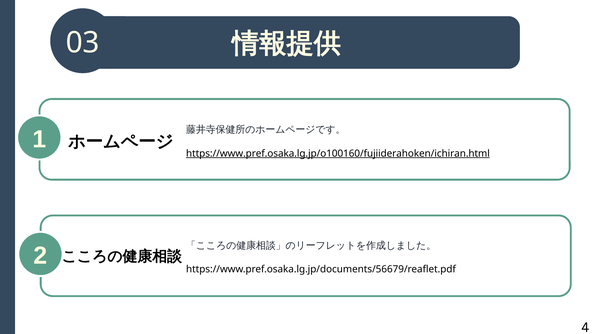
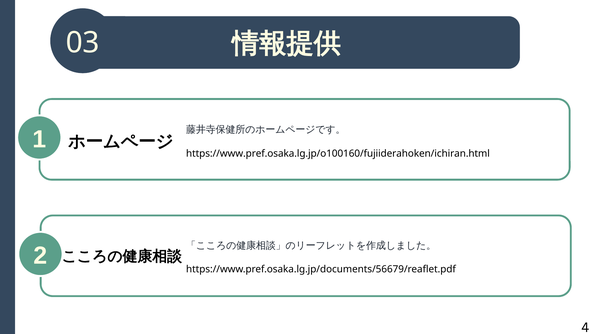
https://www.pref.osaka.lg.jp/o100160/fujiiderahoken/ichiran.html underline: present -> none (338, 153)
